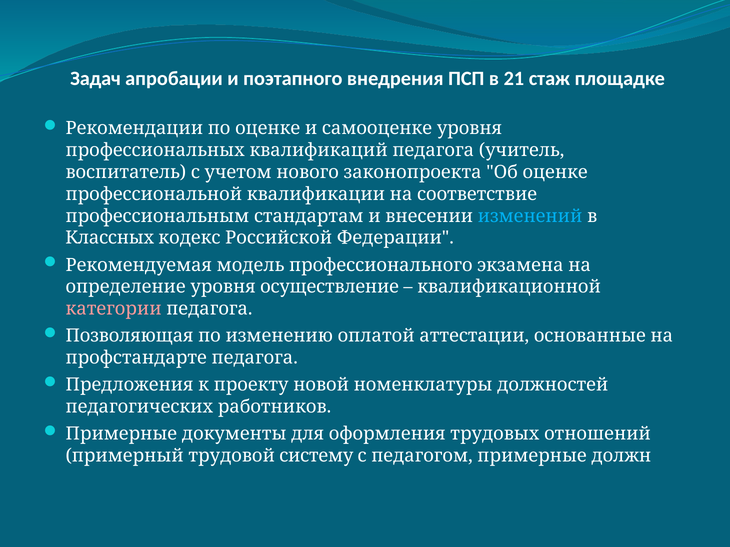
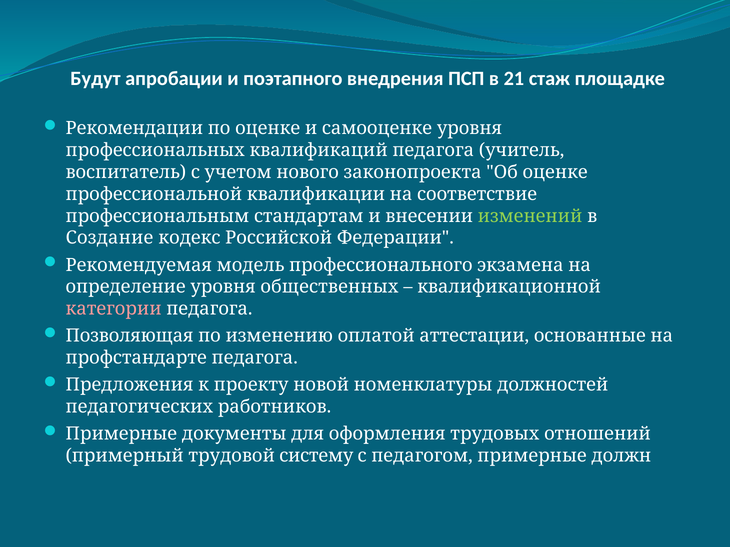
Задач: Задач -> Будут (95, 78)
изменений colour: light blue -> light green (530, 216)
Классных: Классных -> Создание (110, 238)
осуществление: осуществление -> общественных (329, 287)
